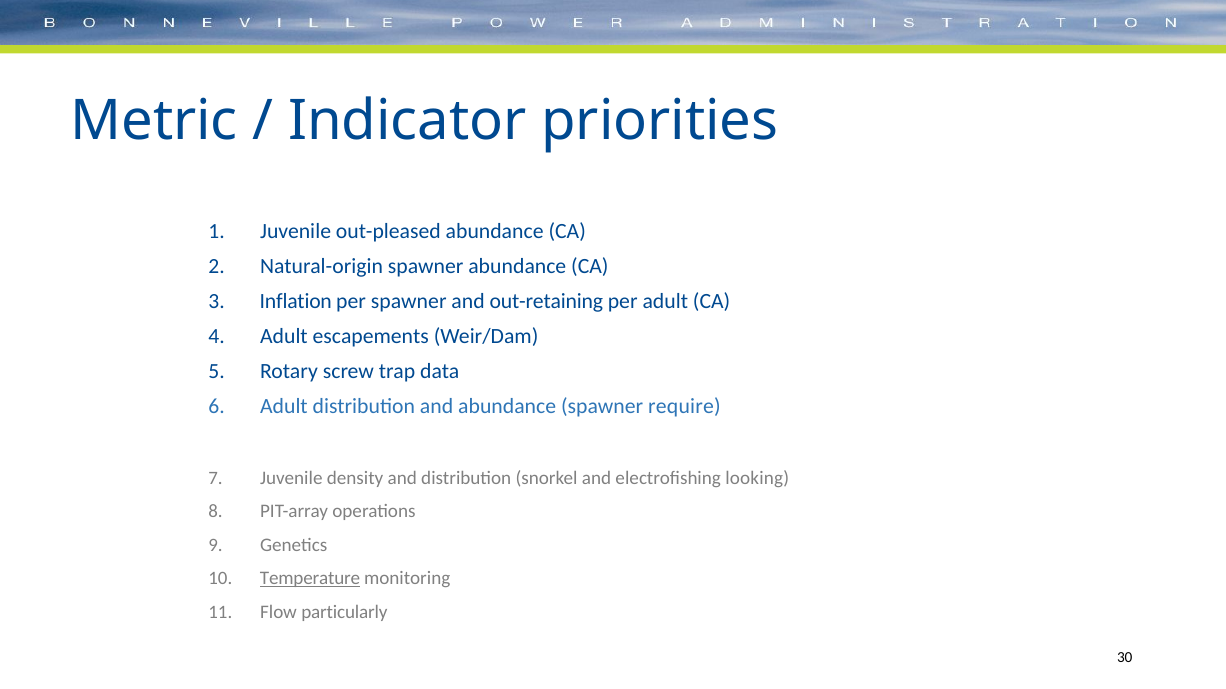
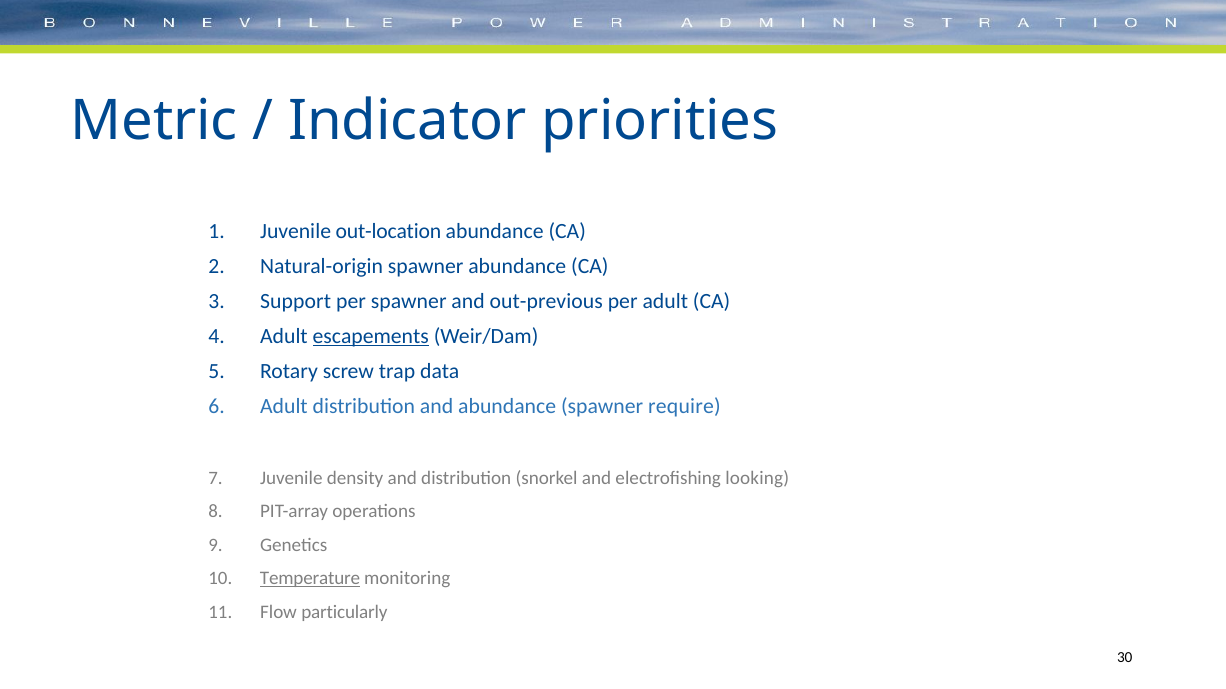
out-pleased: out-pleased -> out-location (388, 232)
Inflation: Inflation -> Support (296, 301)
out-retaining: out-retaining -> out-previous (546, 301)
escapements underline: none -> present (371, 336)
